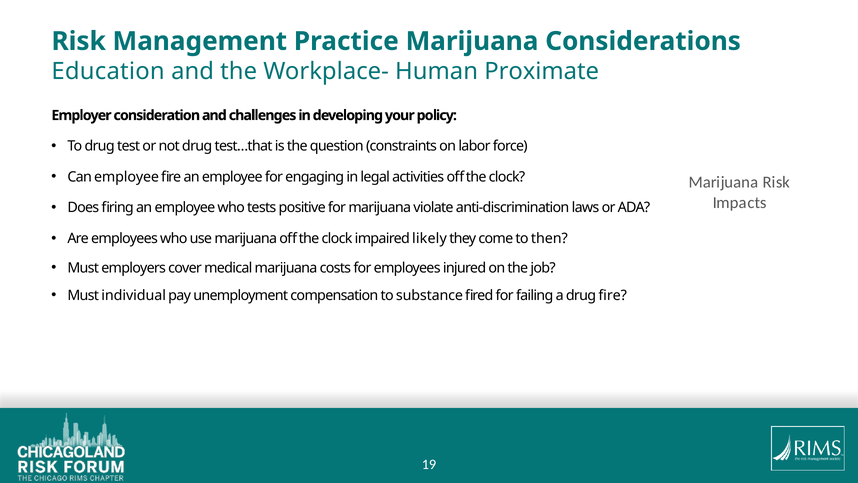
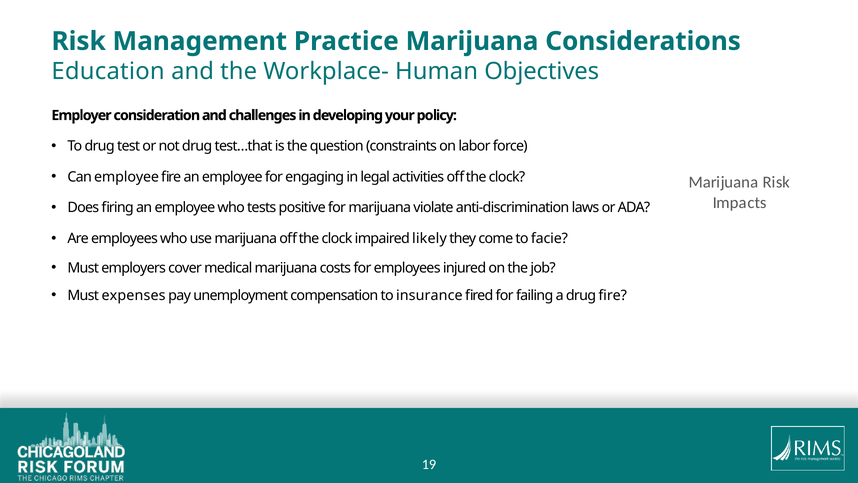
Proximate: Proximate -> Objectives (542, 71)
then: then -> facie (549, 238)
individual: individual -> expenses (134, 295)
substance: substance -> insurance (429, 295)
